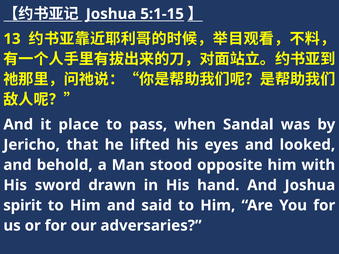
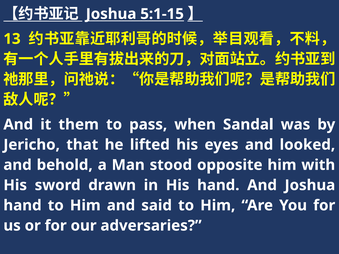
place: place -> them (79, 125)
spirit: spirit -> hand (22, 206)
